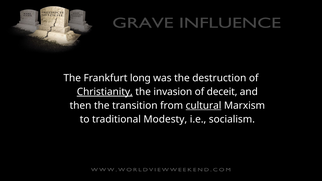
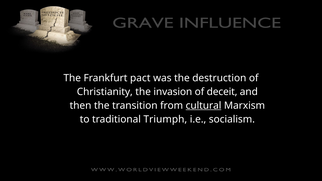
long: long -> pact (140, 78)
Christianity underline: present -> none (105, 92)
Modesty: Modesty -> Triumph (165, 119)
